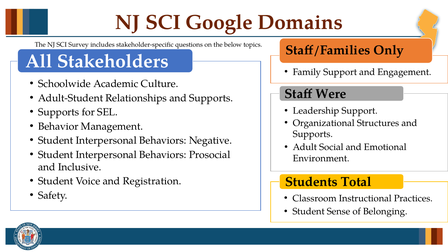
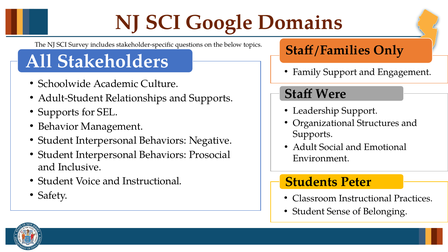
and Registration: Registration -> Instructional (152, 181)
Total: Total -> Peter (356, 182)
